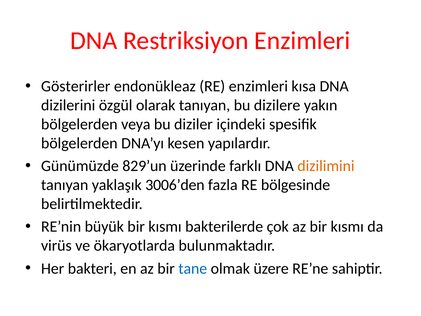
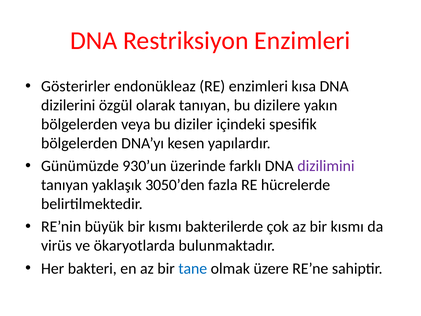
829’un: 829’un -> 930’un (144, 166)
dizilimini colour: orange -> purple (326, 166)
3006’den: 3006’den -> 3050’den (175, 185)
bölgesinde: bölgesinde -> hücrelerde (296, 185)
